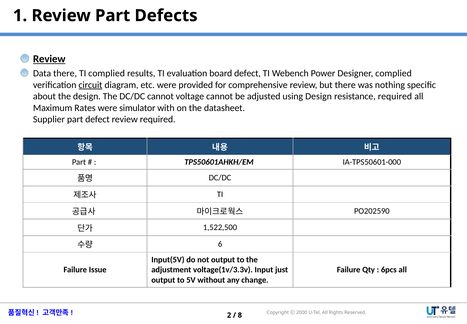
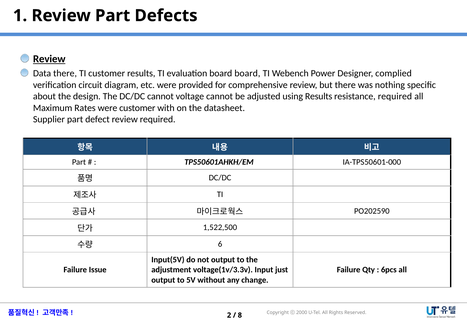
TI complied: complied -> customer (107, 73)
board defect: defect -> board (247, 73)
circuit underline: present -> none (90, 85)
using Design: Design -> Results (319, 96)
were simulator: simulator -> customer (137, 108)
